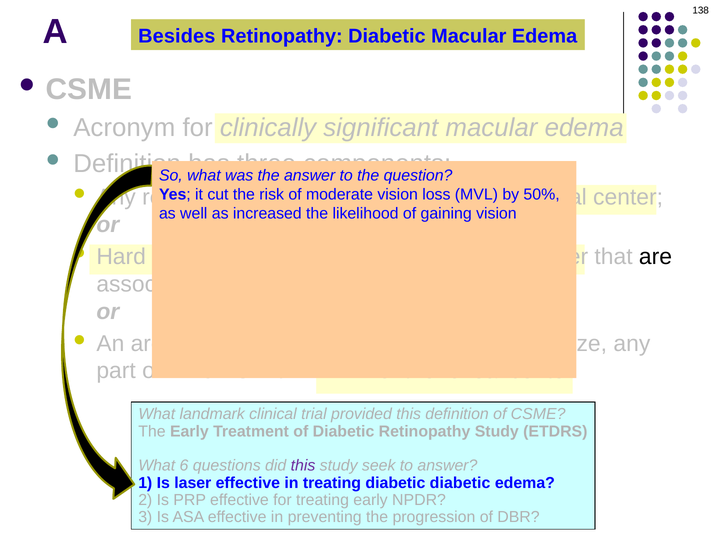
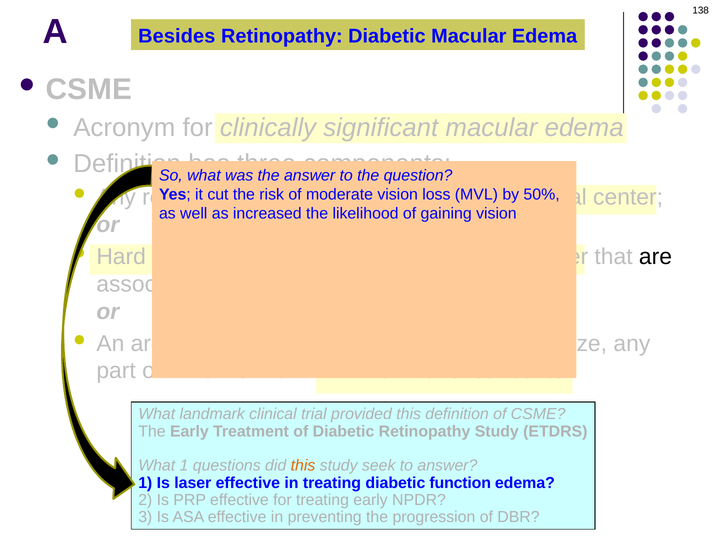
What 6: 6 -> 1 (184, 466)
this colour: purple -> orange (303, 466)
diabetic diabetic: diabetic -> function (460, 483)
